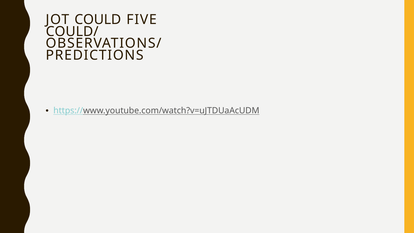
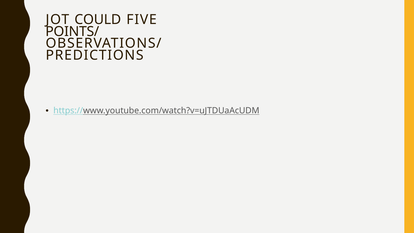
COULD/: COULD/ -> POINTS/ (72, 31)
